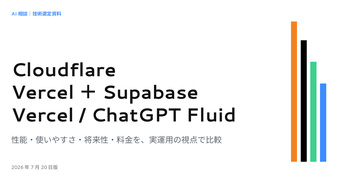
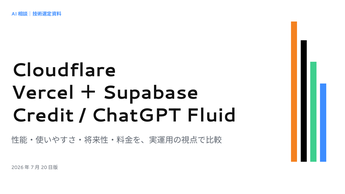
Vercel: Vercel -> Credit (43, 115)
